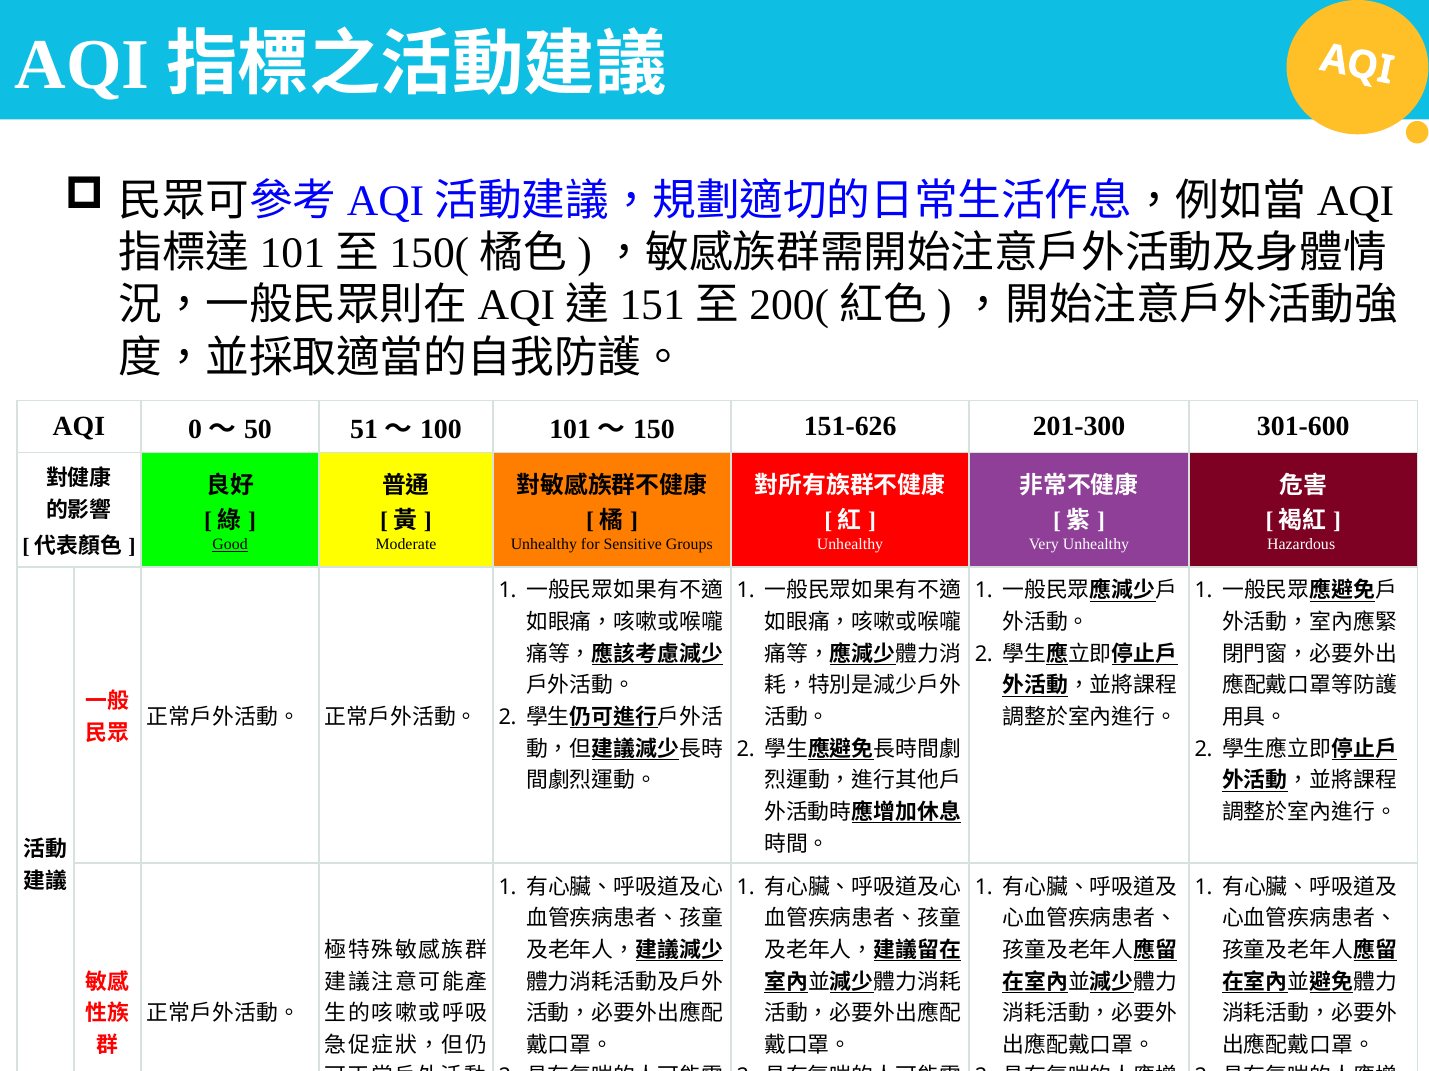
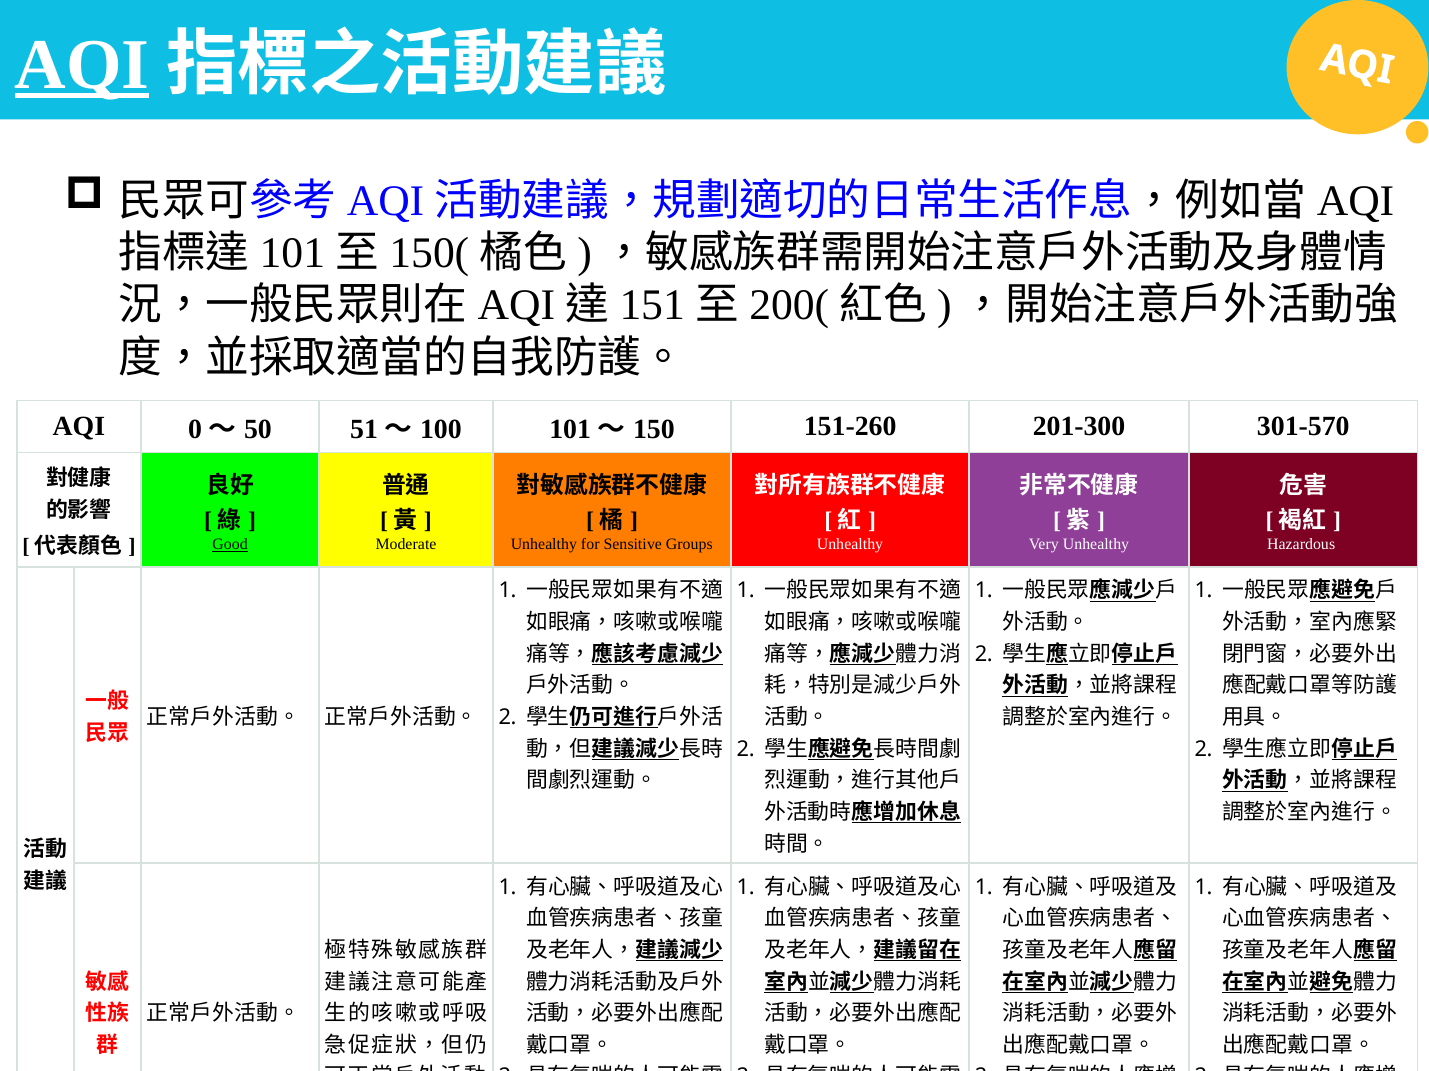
AQI underline: none -> present (82, 65)
151-626: 151-626 -> 151-260 (850, 427)
301-600: 301-600 -> 301-570 (1303, 427)
